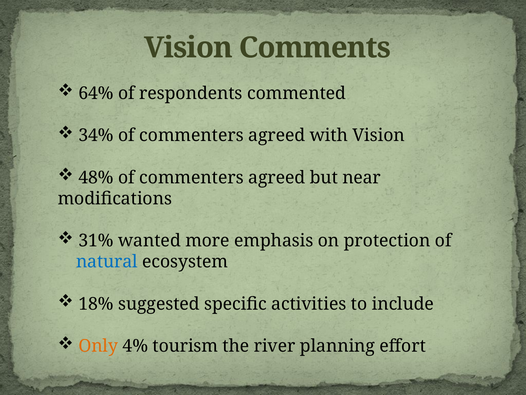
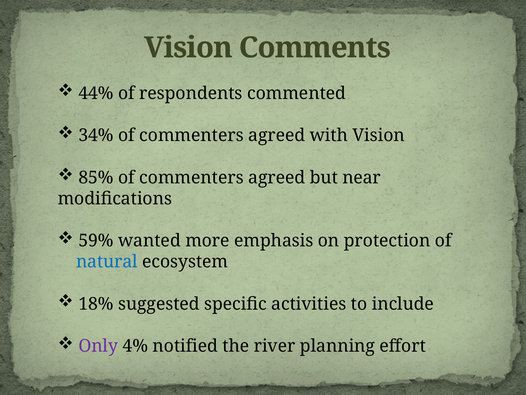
64%: 64% -> 44% (96, 93)
48%: 48% -> 85% (96, 177)
31%: 31% -> 59% (96, 240)
Only colour: orange -> purple (98, 346)
tourism: tourism -> notified (185, 346)
